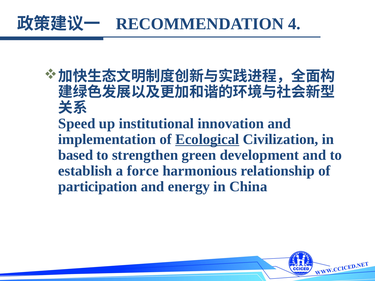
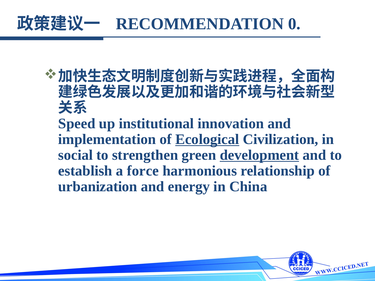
4: 4 -> 0 (294, 24)
based: based -> social (76, 155)
development underline: none -> present (259, 155)
participation: participation -> urbanization (98, 187)
